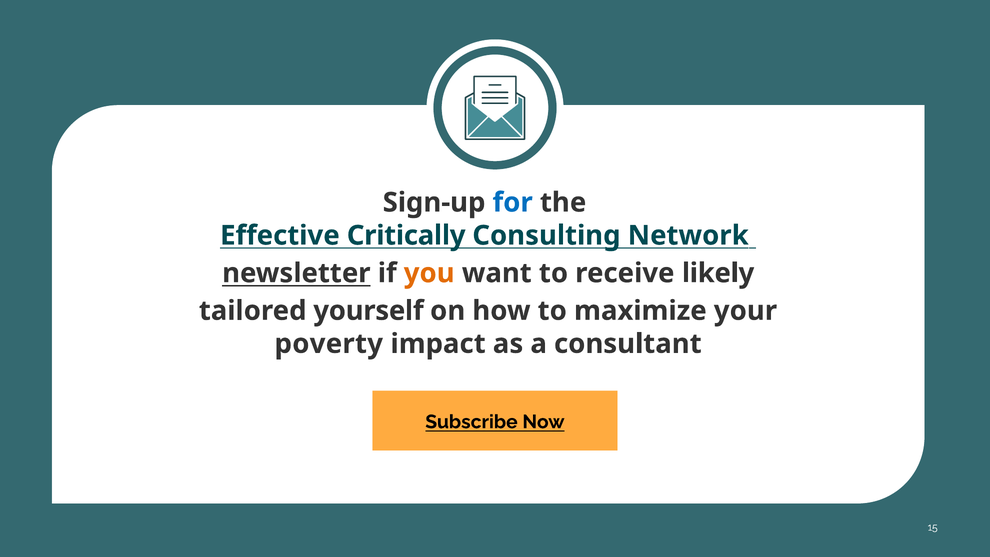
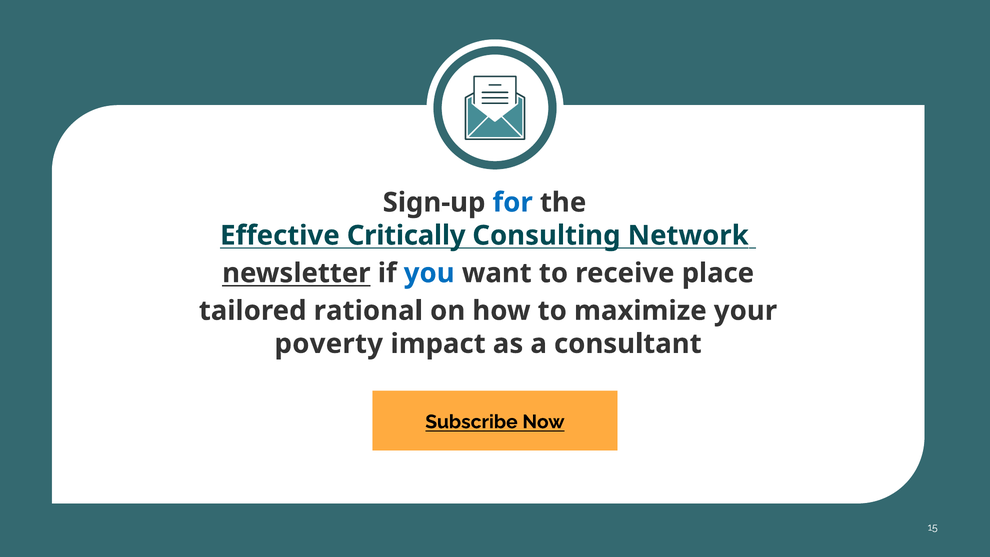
you colour: orange -> blue (429, 273)
likely: likely -> place (718, 273)
yourself: yourself -> rational (368, 311)
